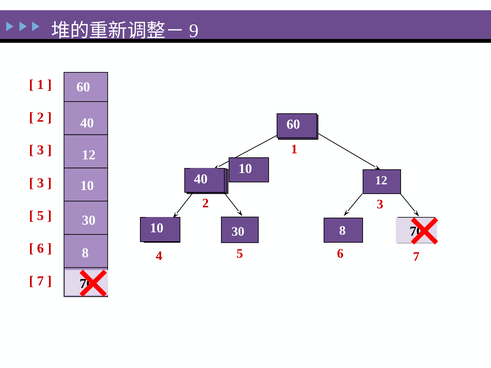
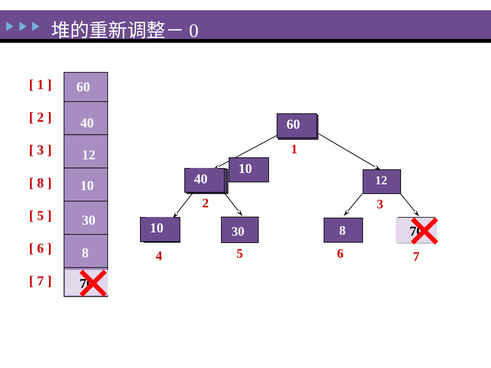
9: 9 -> 0 (194, 31)
3: 3 -> 8 (40, 183)
